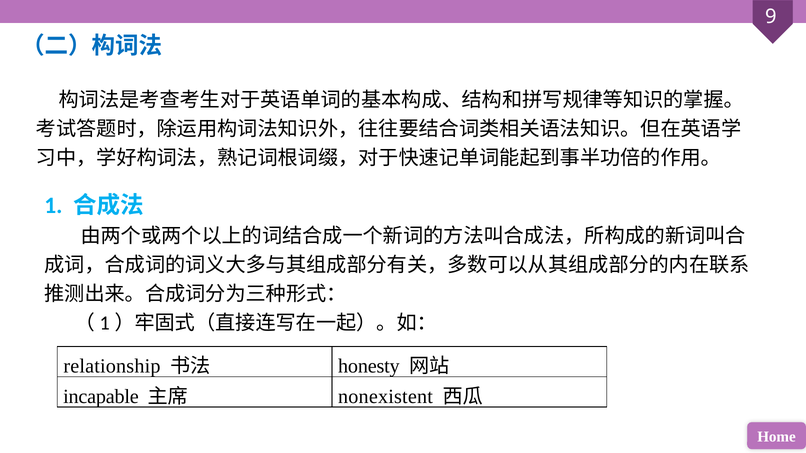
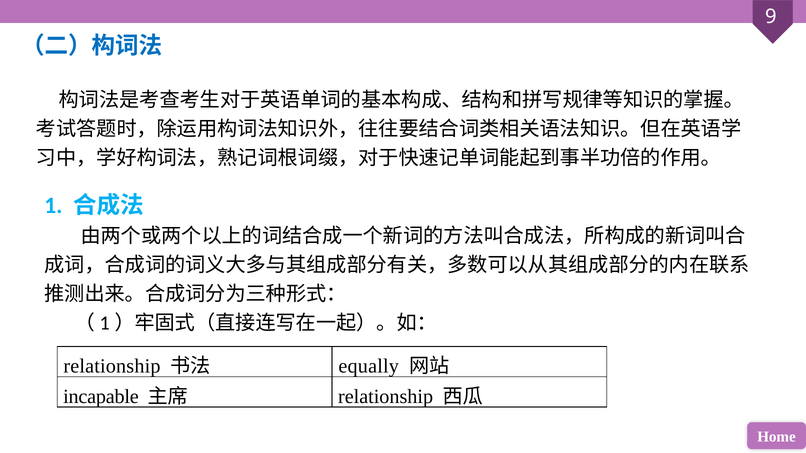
honesty: honesty -> equally (369, 367)
nonexistent: nonexistent -> relationship (386, 397)
